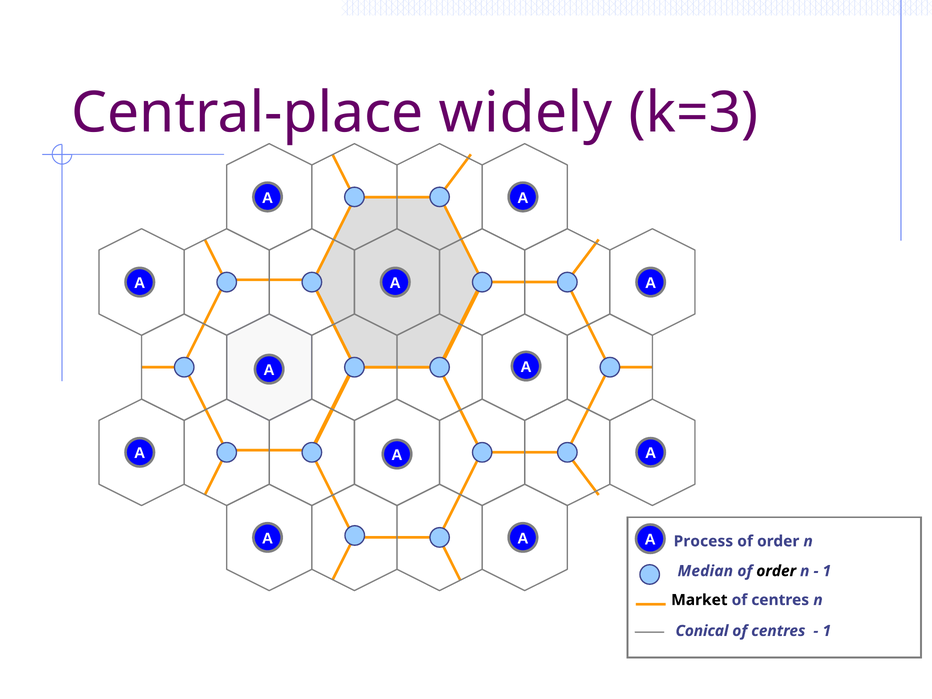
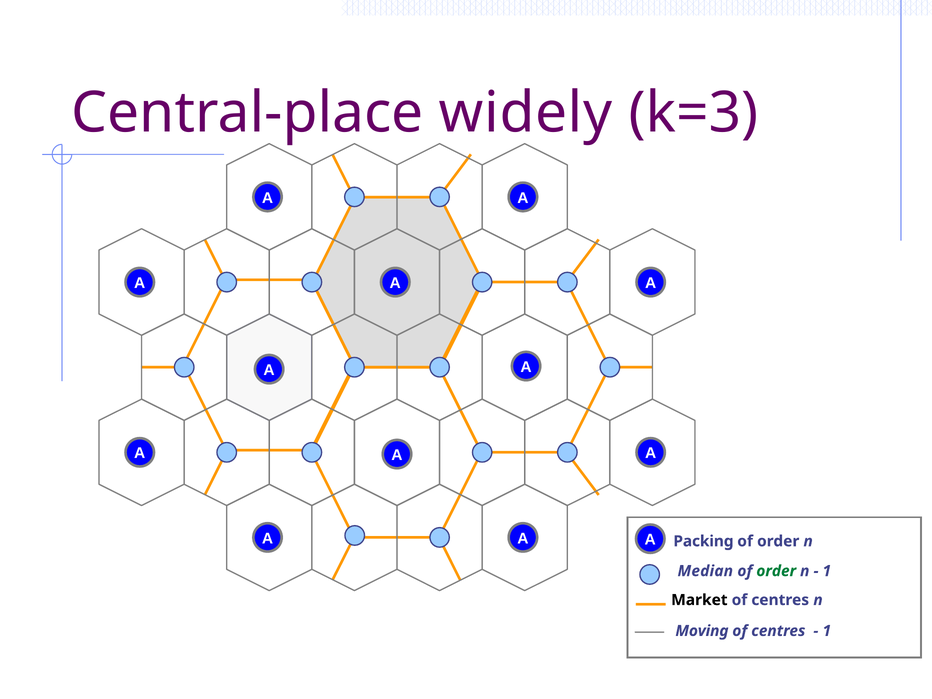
Process: Process -> Packing (703, 541)
order colour: black -> green (776, 571)
Conical: Conical -> Moving (702, 631)
